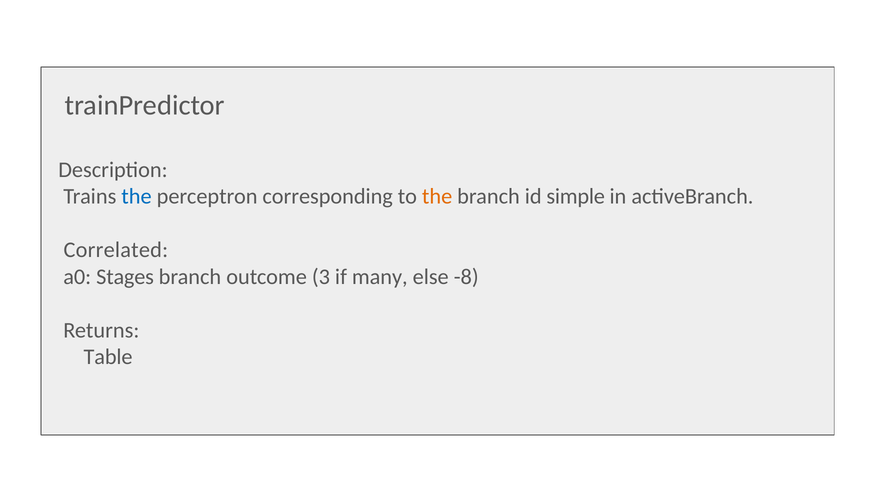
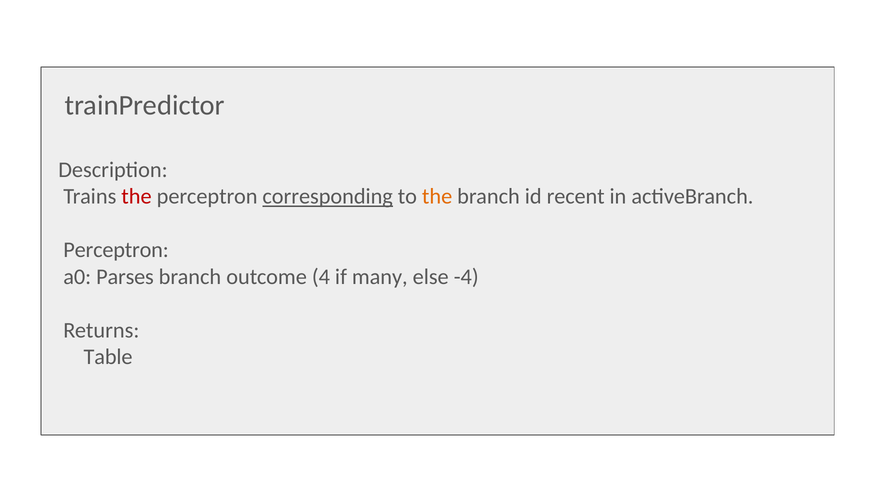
the colour: blue -> red (136, 197)
corresponding underline: none -> present (328, 197)
simple: simple -> recent (576, 197)
Correlated: Correlated -> Perceptron (116, 250)
Stages: Stages -> Parses (125, 277)
3: 3 -> 4 (321, 277)
-8: -8 -> -4 (466, 277)
